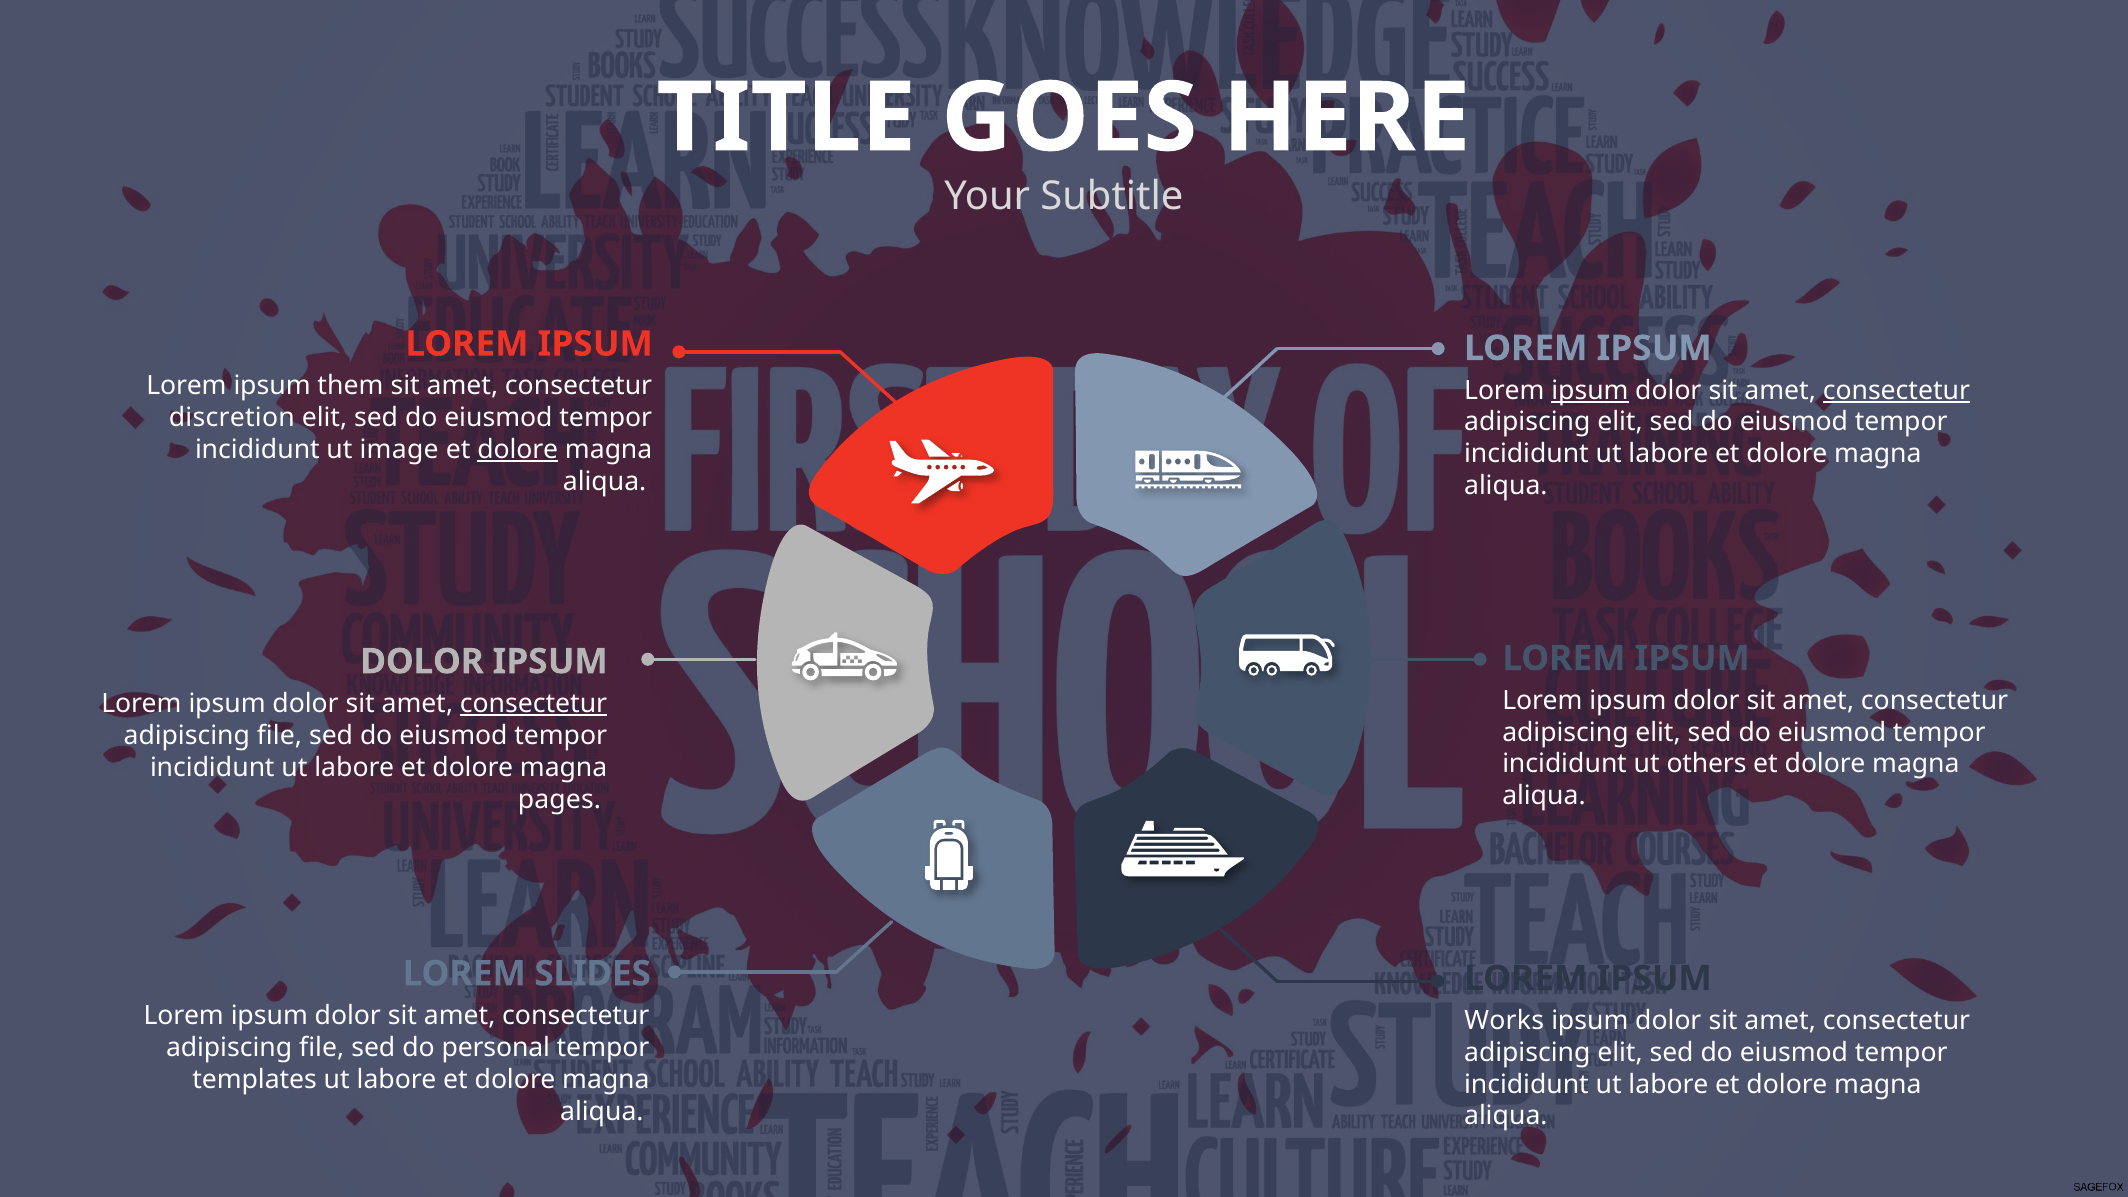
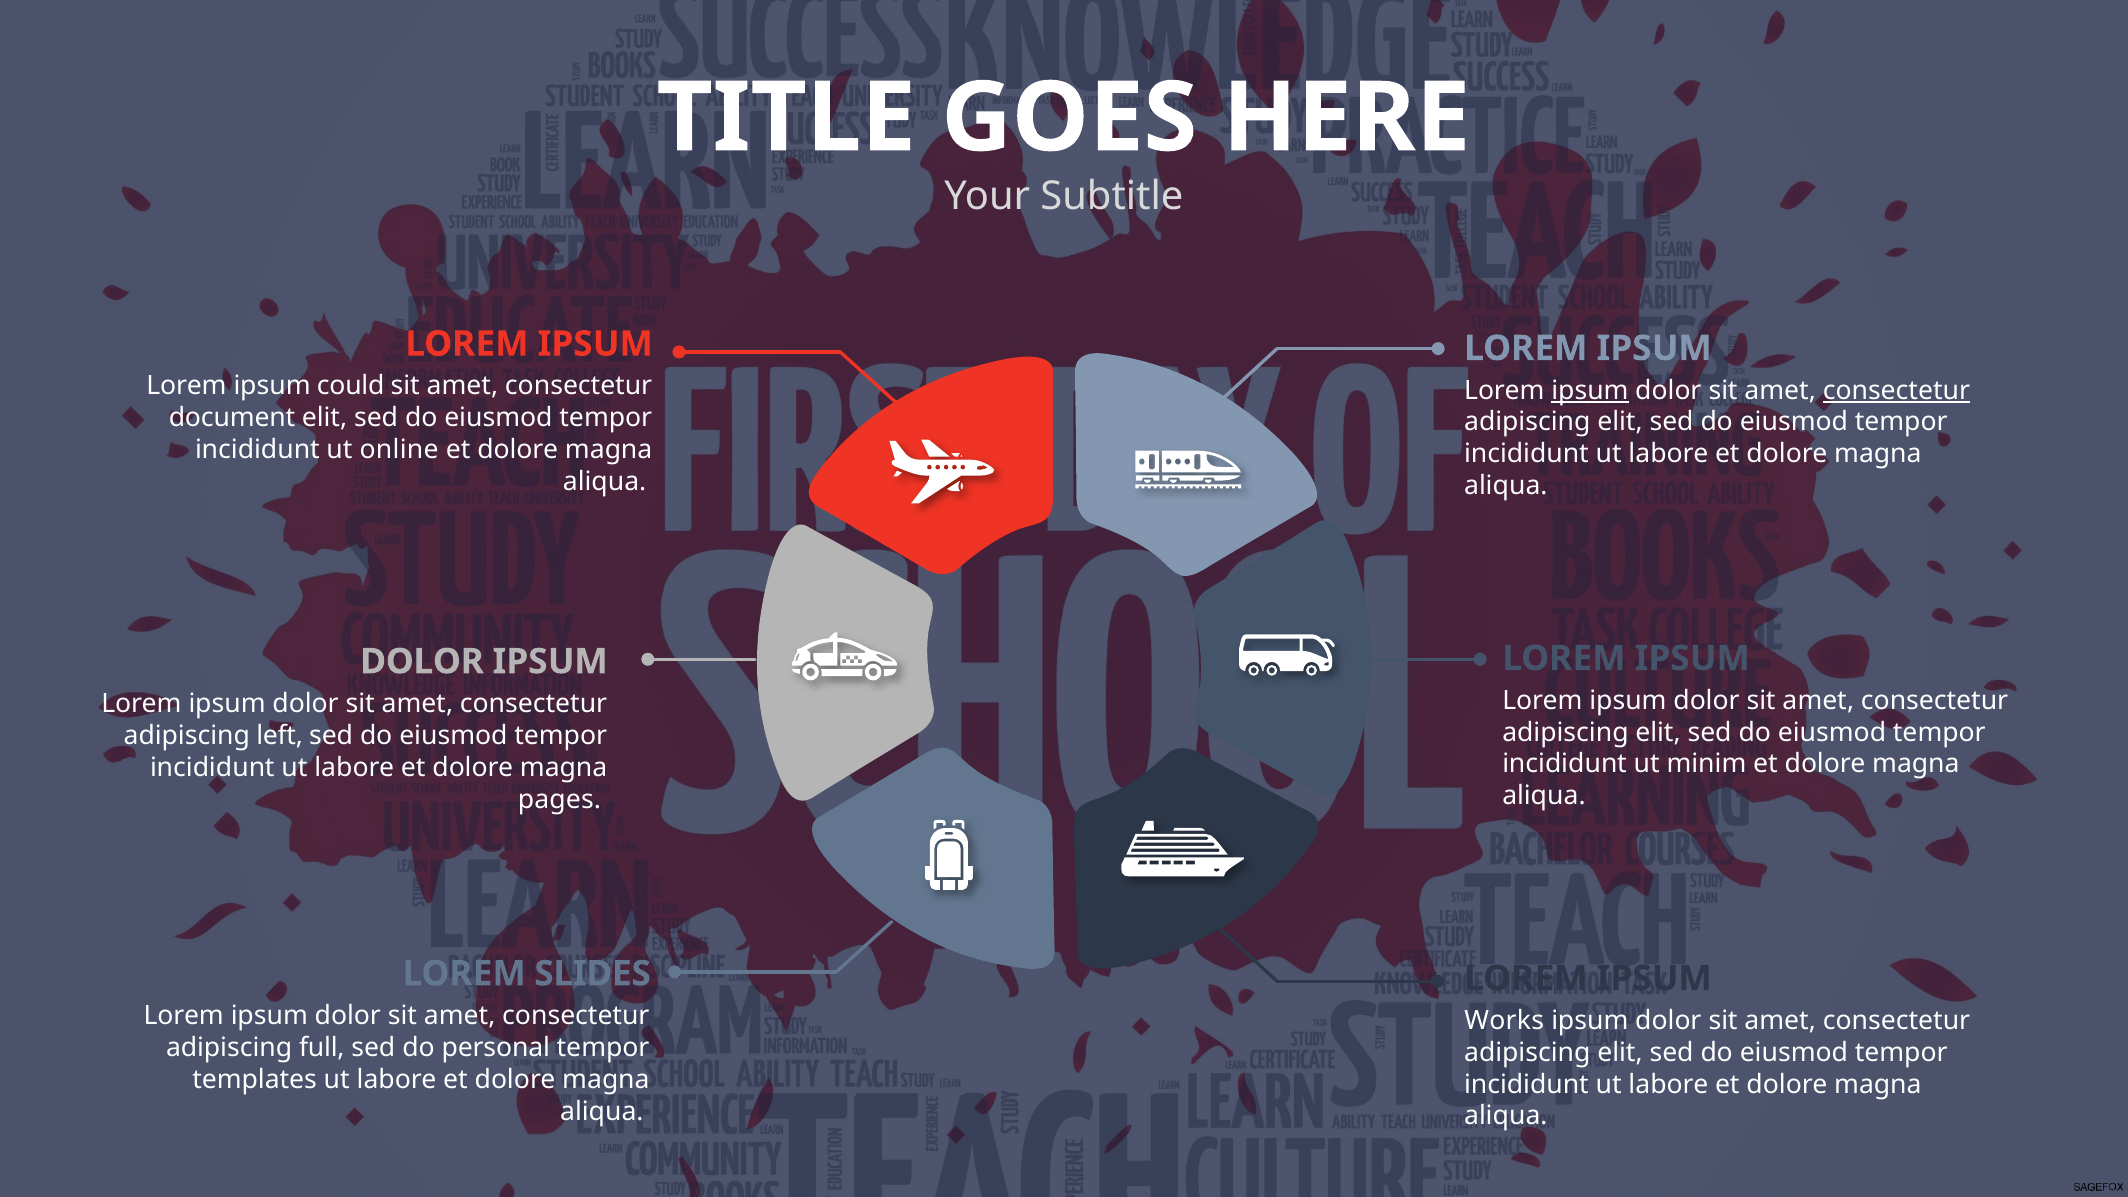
them: them -> could (351, 386)
discretion: discretion -> document (232, 418)
image: image -> online (399, 450)
dolore underline: present -> none (518, 450)
consectetur underline: present -> none (534, 704)
file: file -> left (280, 735)
others: others -> minim (1706, 764)
file: file -> full (322, 1048)
